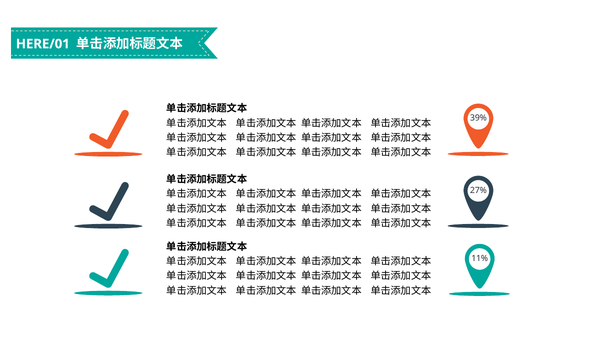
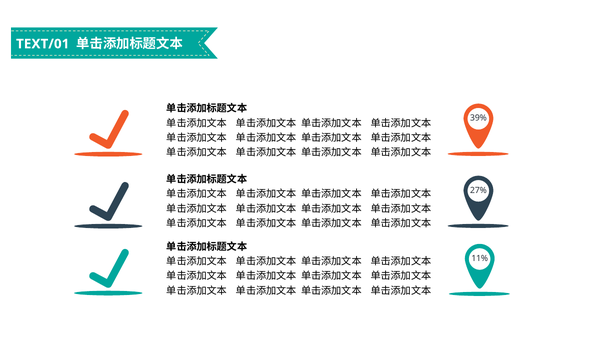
HERE/01: HERE/01 -> TEXT/01 (43, 44)
